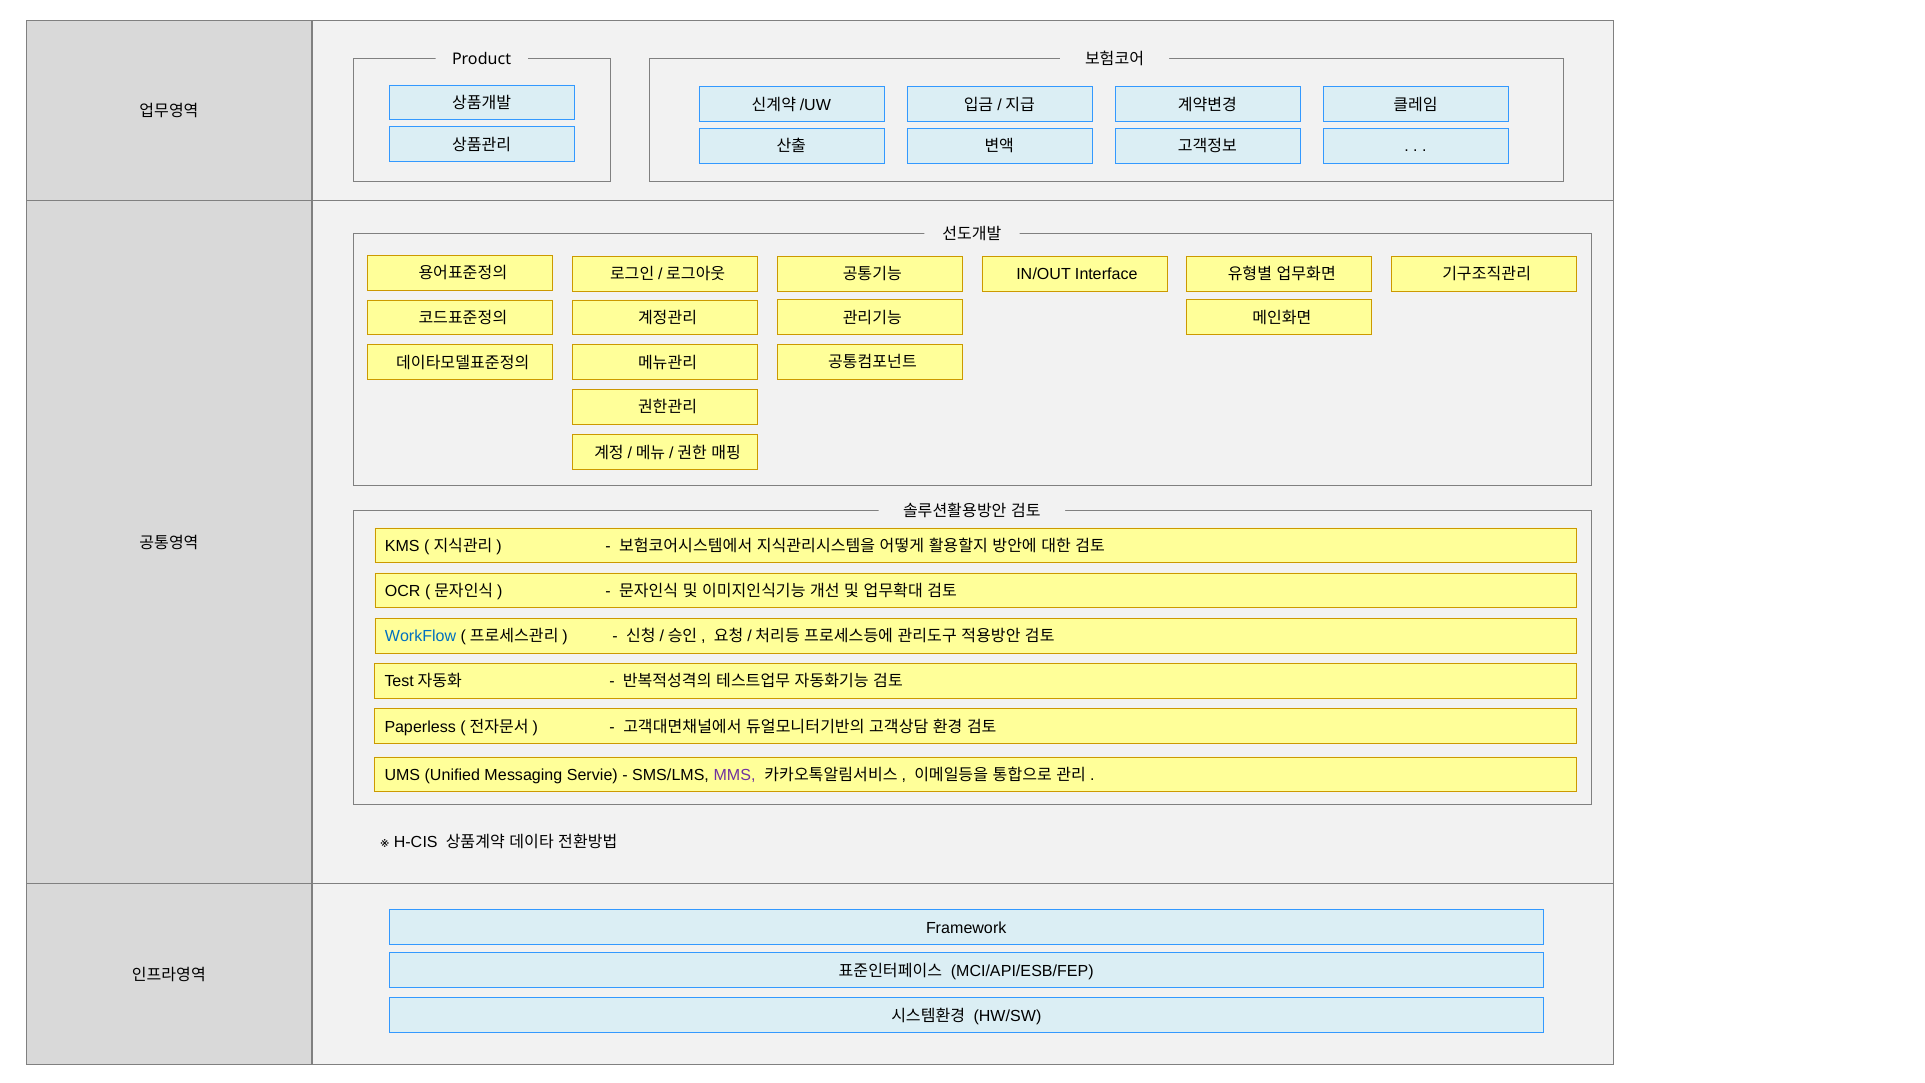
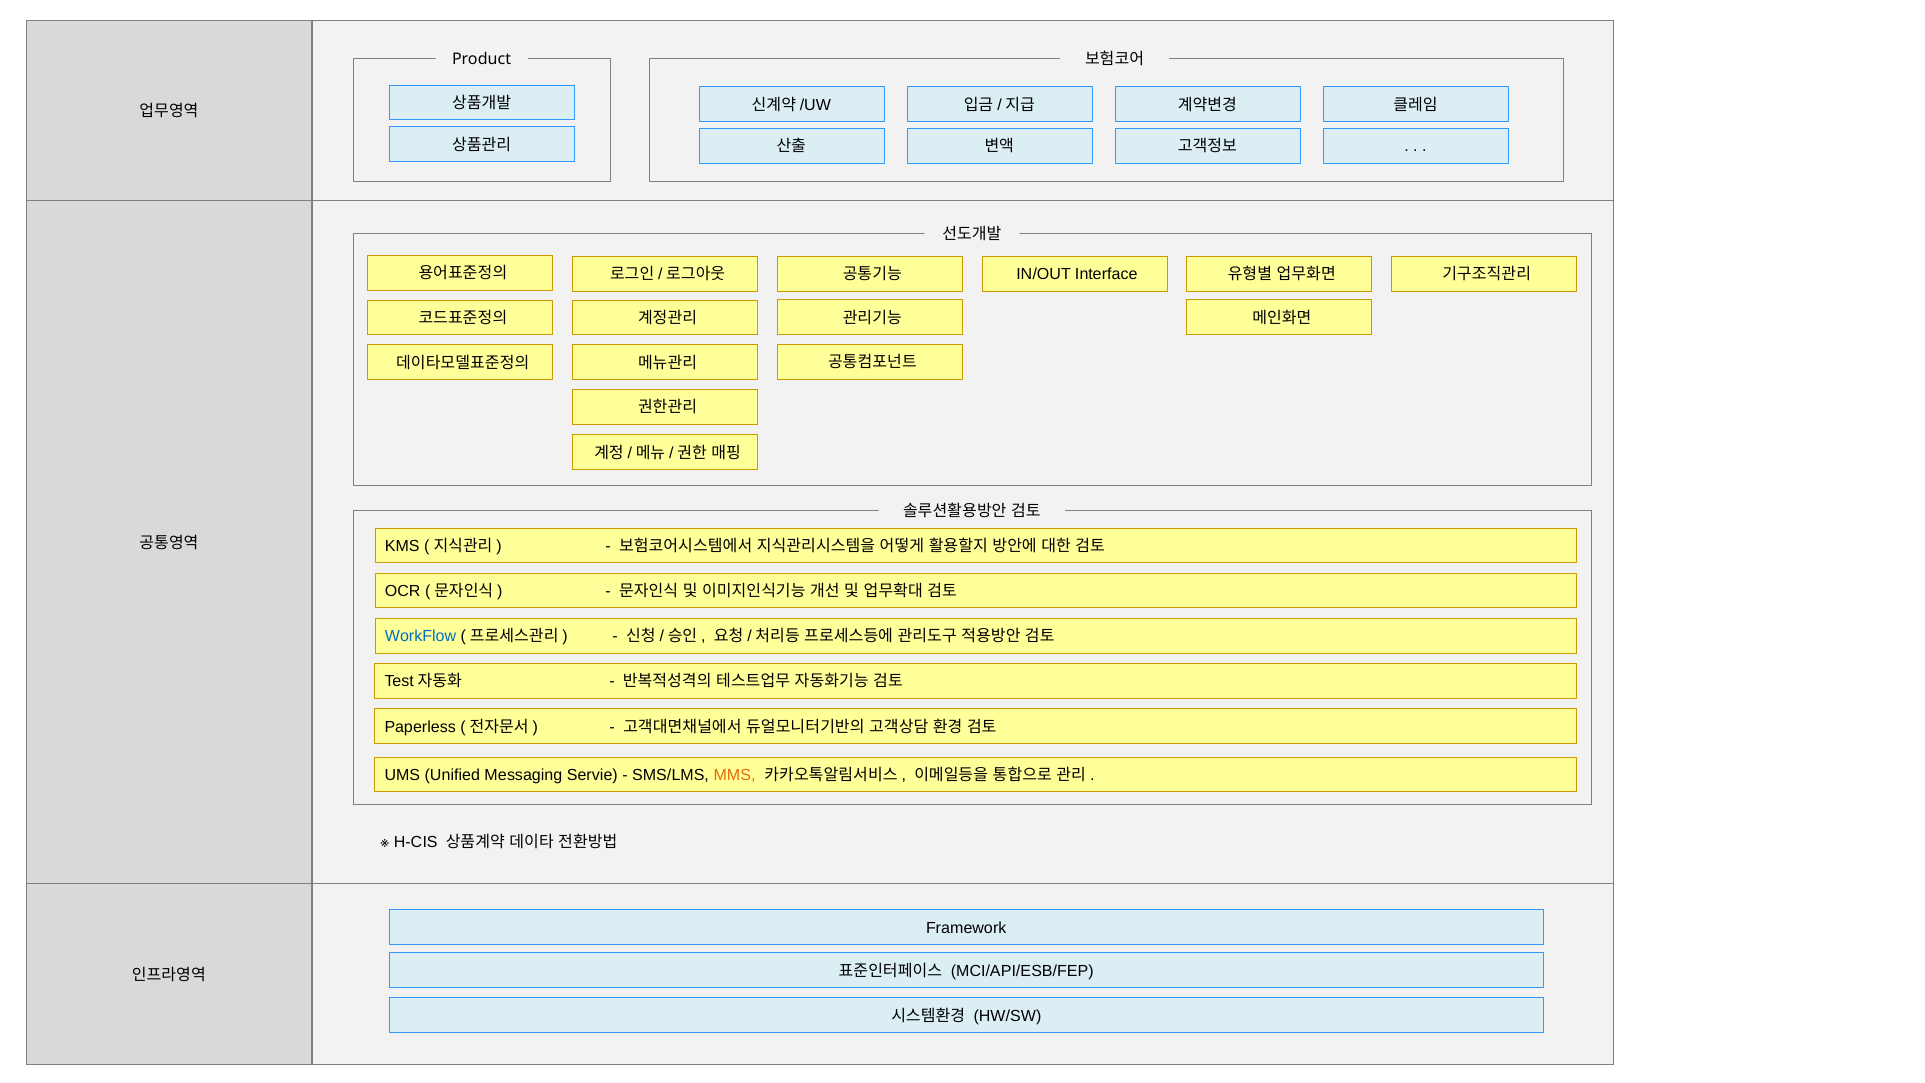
MMS colour: purple -> orange (735, 775)
